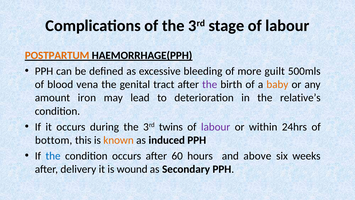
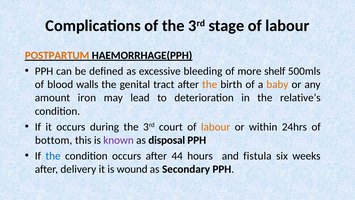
guilt: guilt -> shelf (275, 71)
vena: vena -> walls (87, 84)
the colour: purple -> orange (210, 84)
twins: twins -> court (171, 127)
labour colour: purple -> orange (216, 127)
known colour: orange -> purple (119, 140)
induced: induced -> disposal (167, 140)
60: 60 -> 44 (177, 156)
above: above -> fistula (257, 156)
